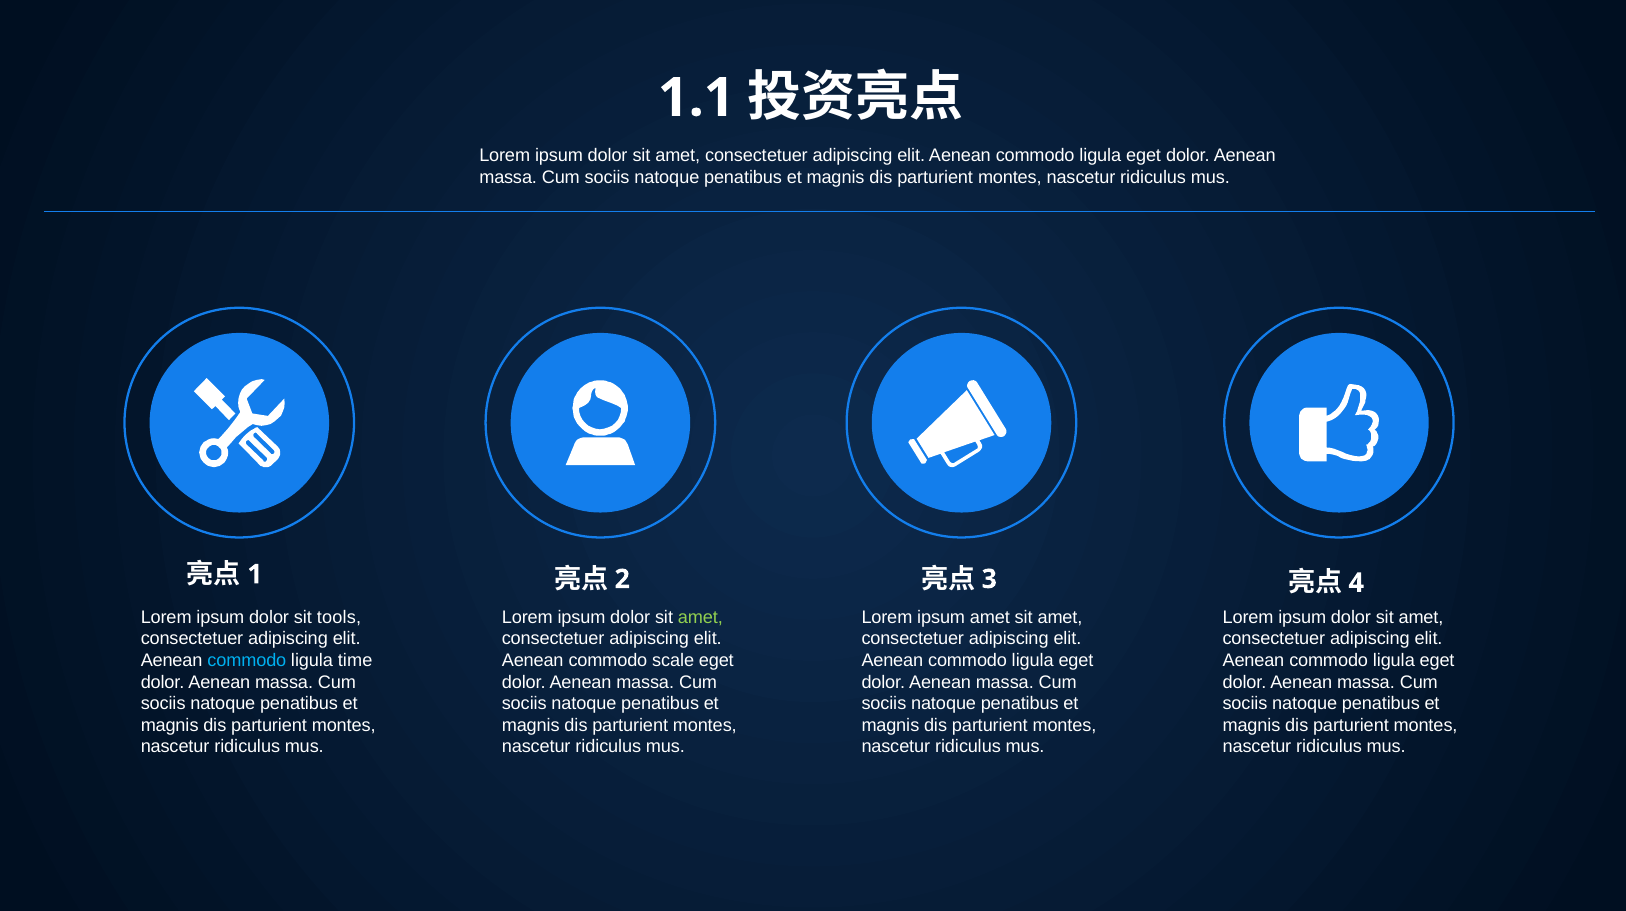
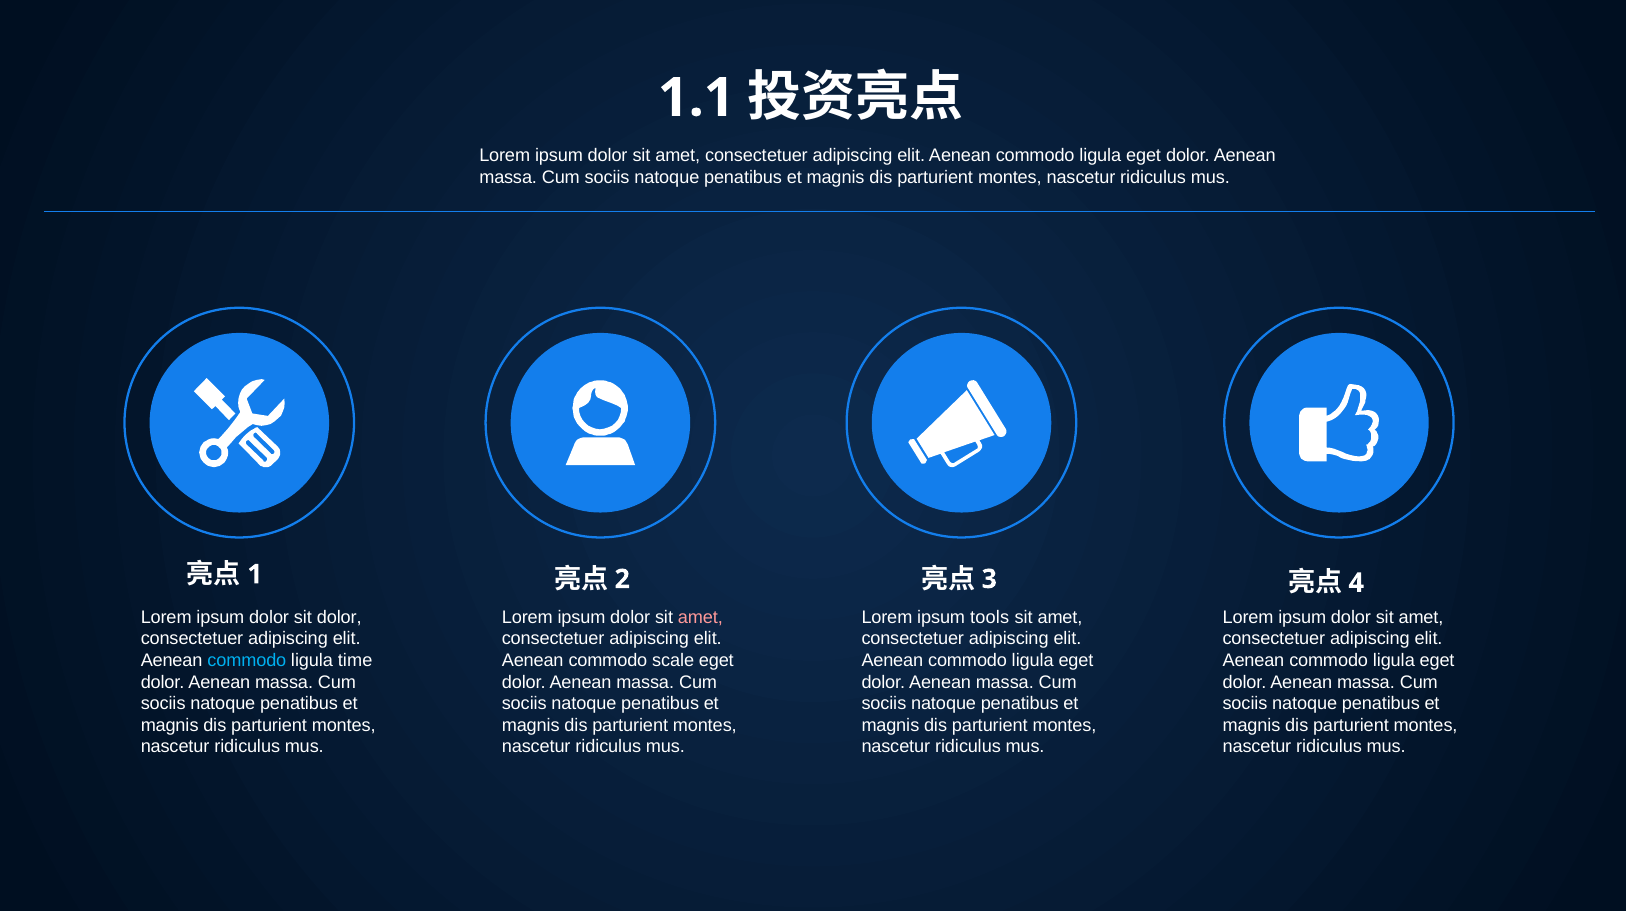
sit tools: tools -> dolor (339, 617)
amet colour: light green -> pink (700, 617)
ipsum amet: amet -> tools (990, 617)
